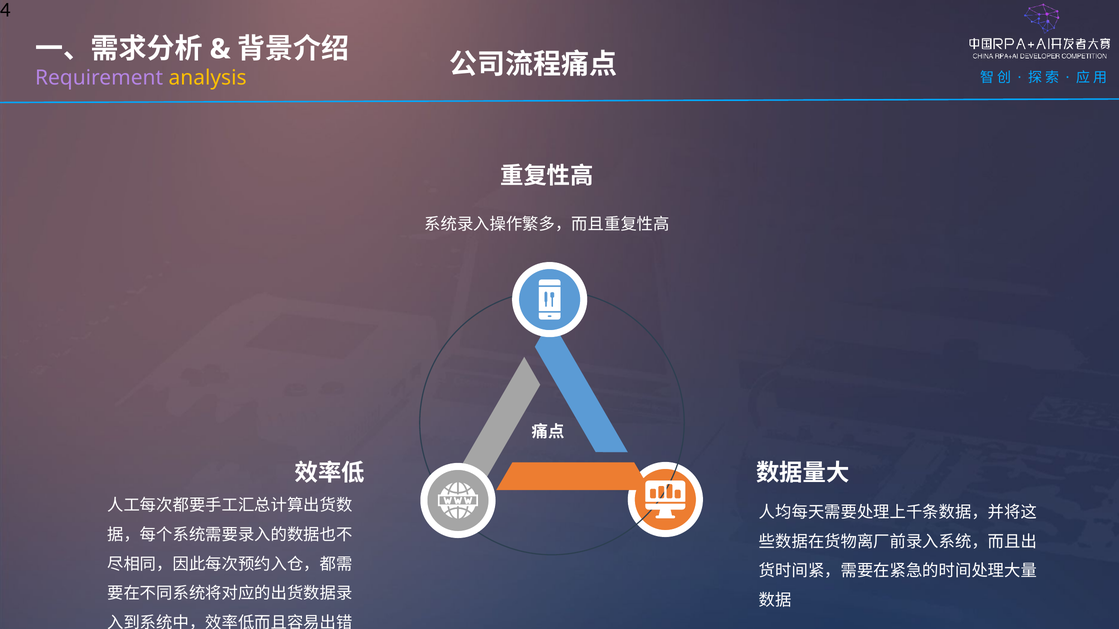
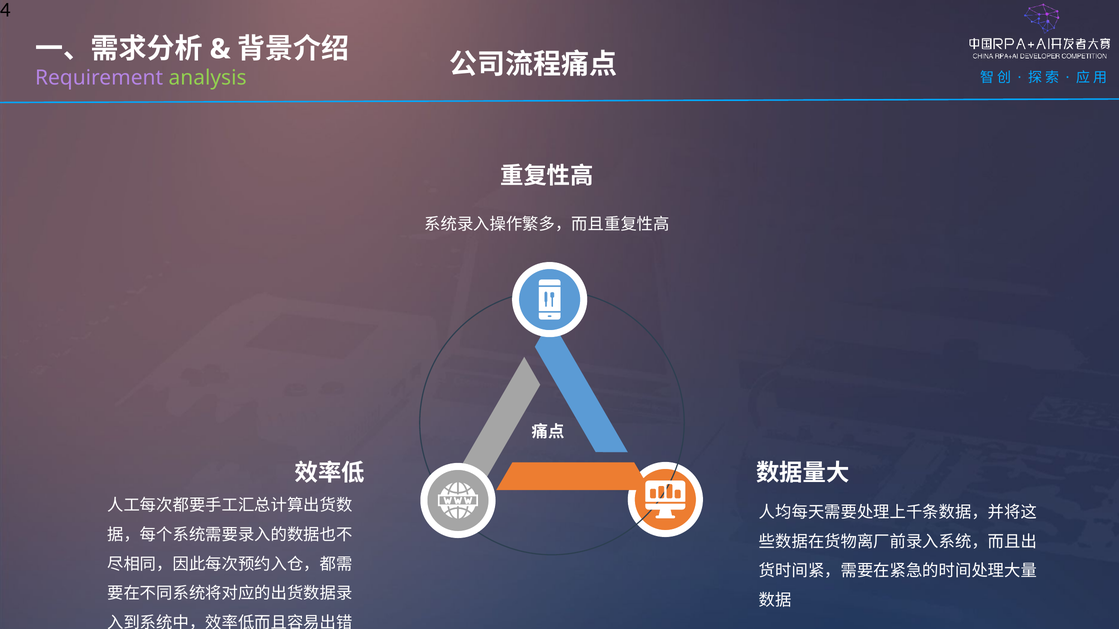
analysis colour: yellow -> light green (208, 78)
